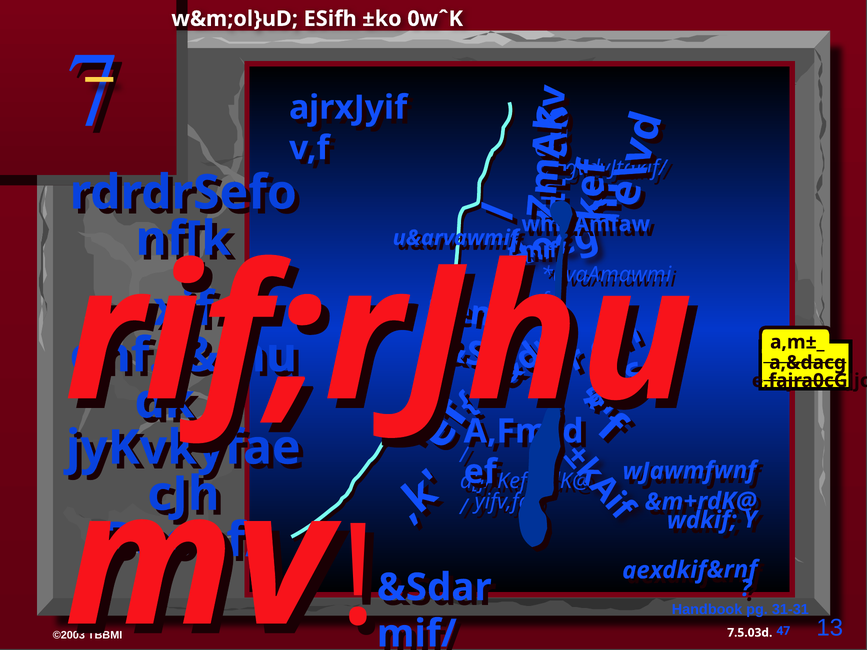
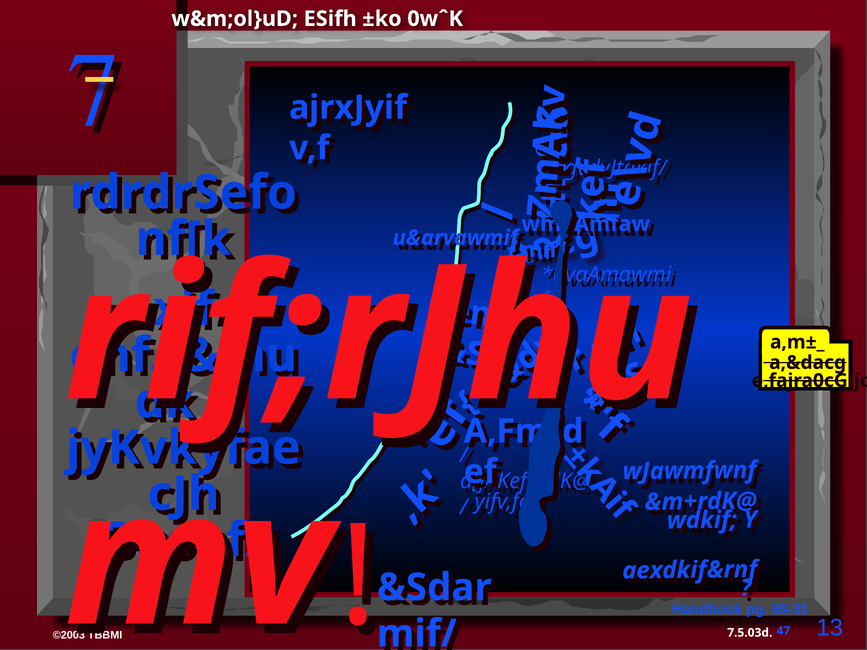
31-31: 31-31 -> 69-31 (790, 610)
